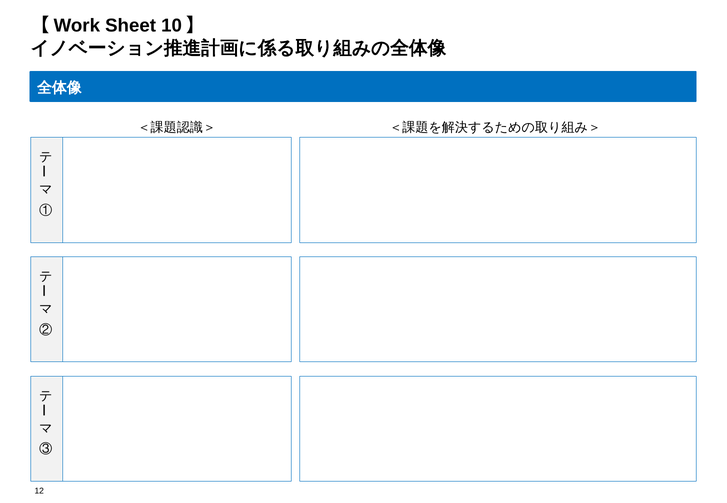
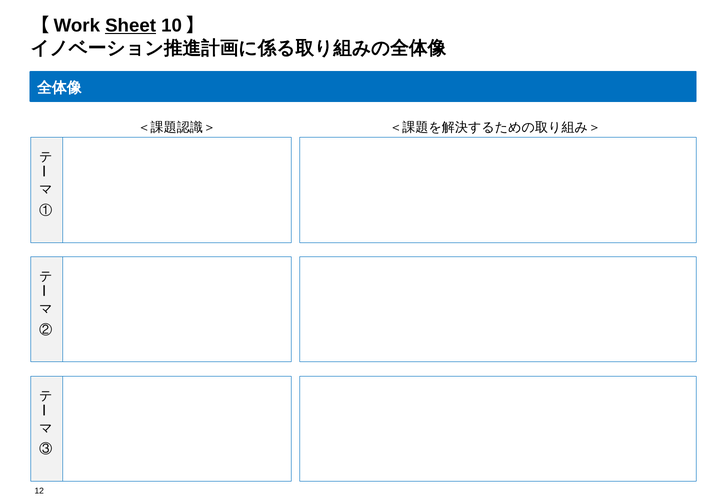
Sheet underline: none -> present (131, 26)
